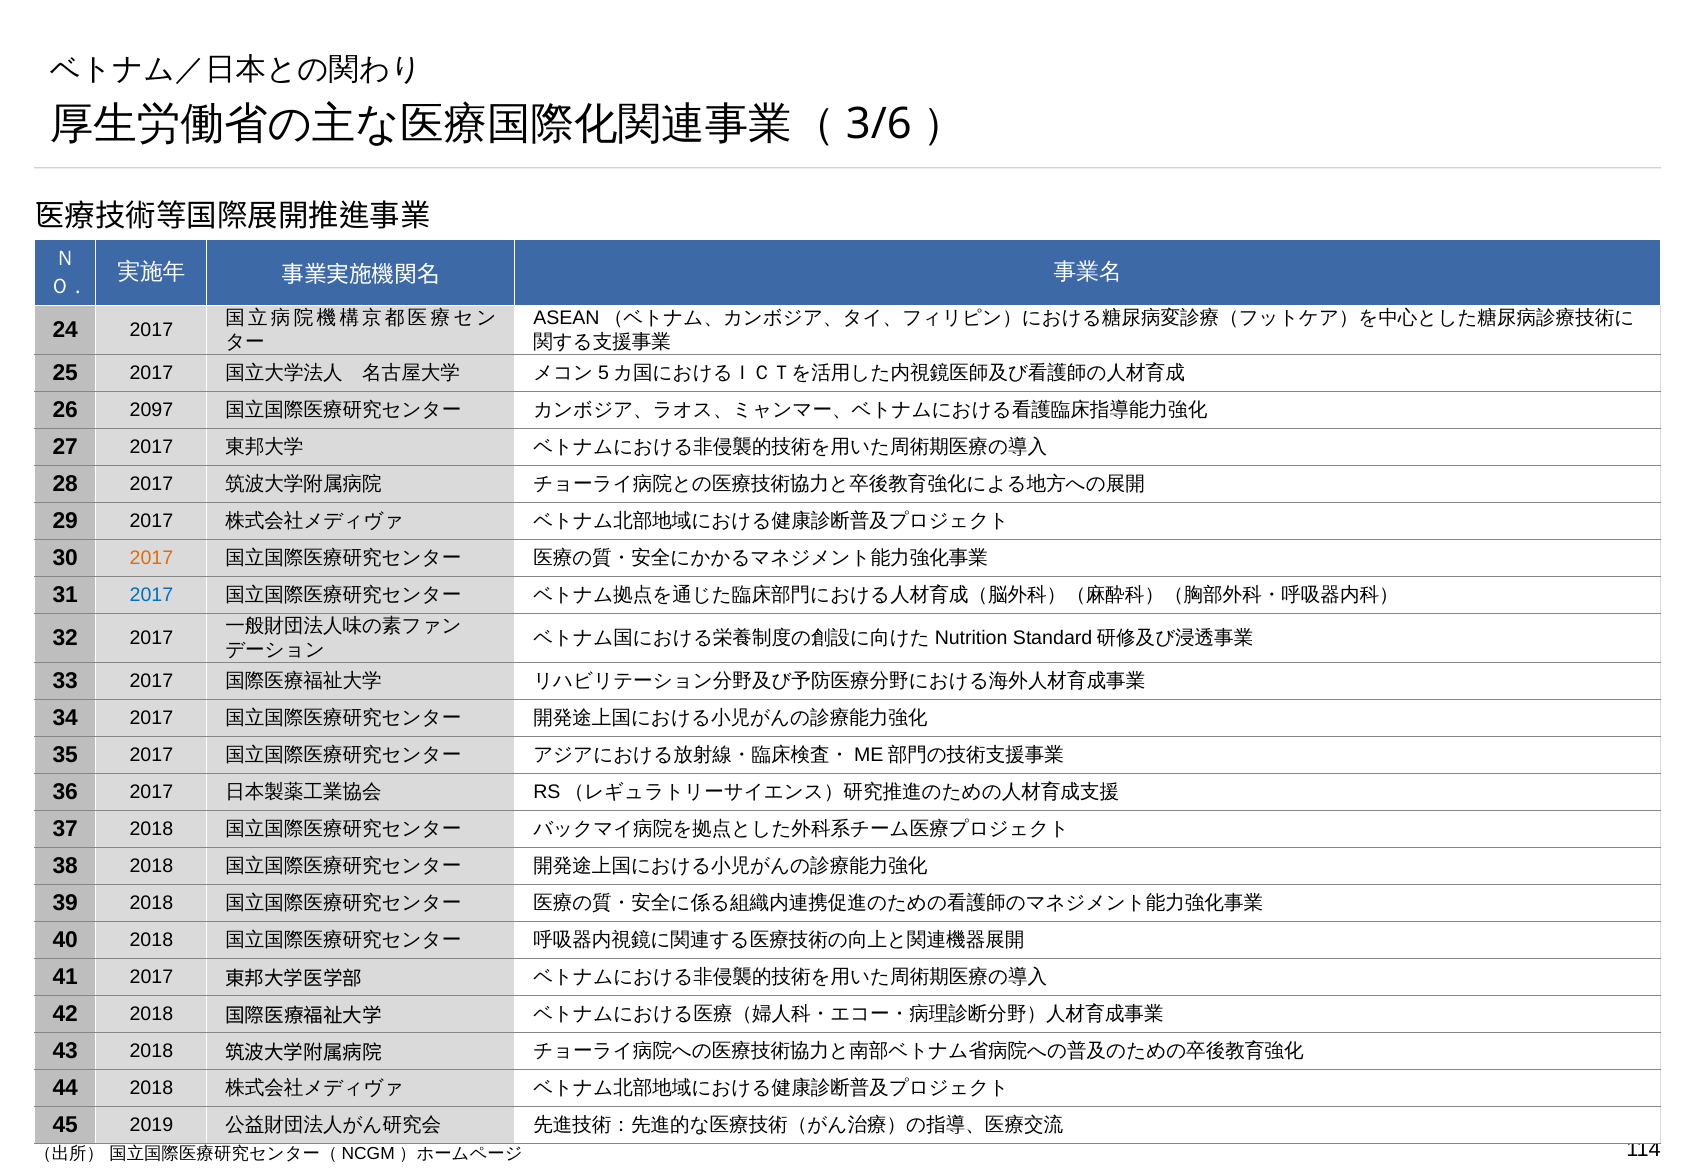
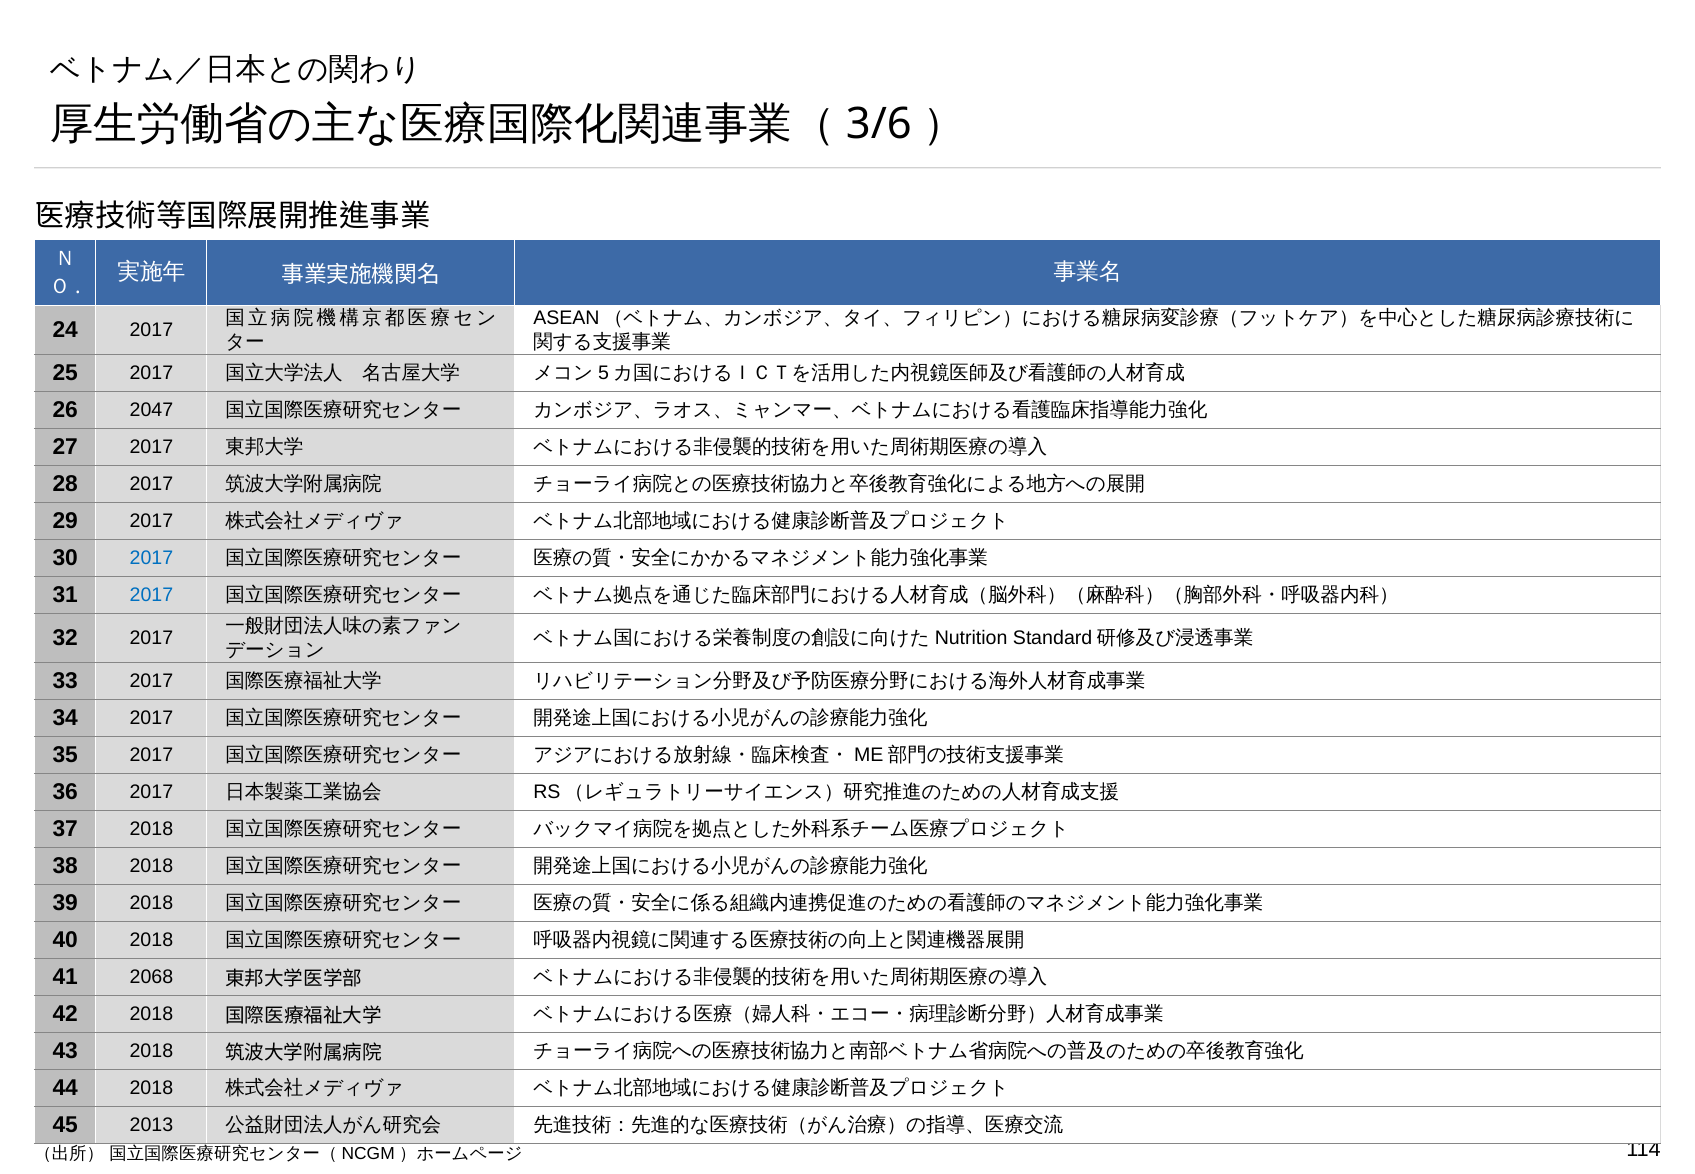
2097: 2097 -> 2047 (151, 410)
2017 colour: orange -> blue (151, 558)
41 2017: 2017 -> 2068 (151, 977)
2019: 2019 -> 2013 (151, 1124)
